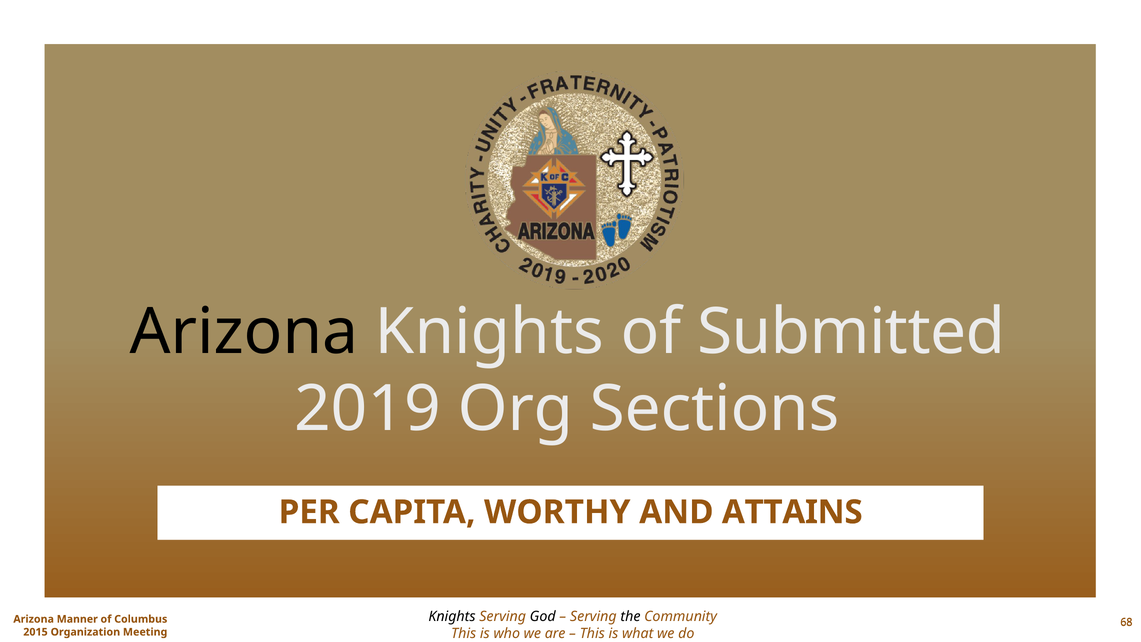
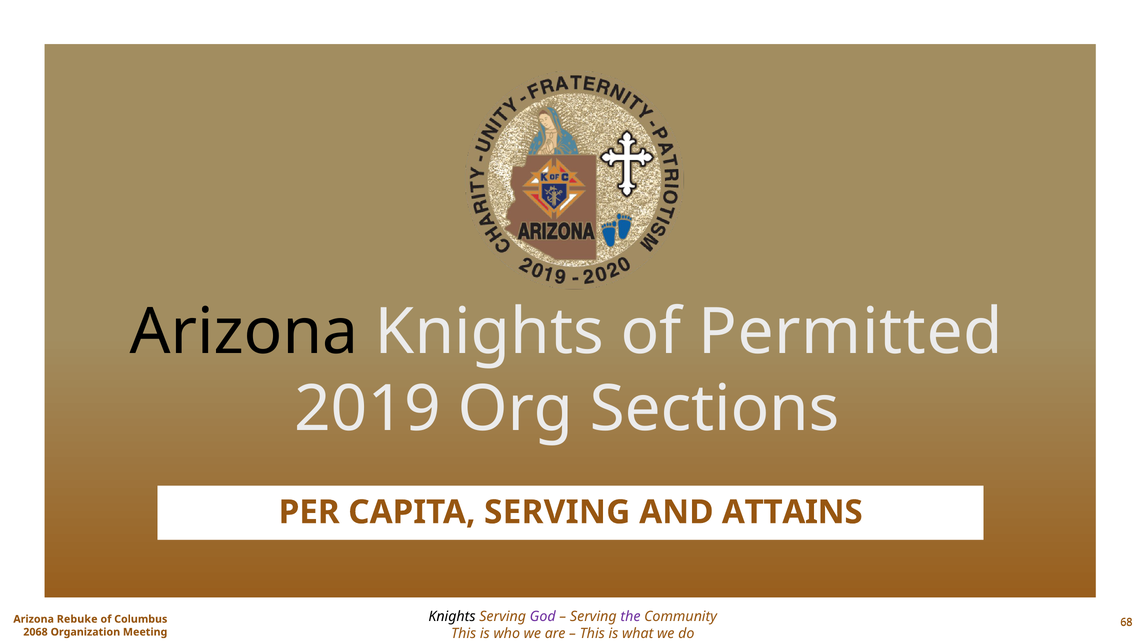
Submitted: Submitted -> Permitted (851, 332)
CAPITA WORTHY: WORTHY -> SERVING (557, 512)
God colour: black -> purple (543, 616)
the colour: black -> purple (630, 616)
Manner: Manner -> Rebuke (77, 619)
2015: 2015 -> 2068 (35, 632)
